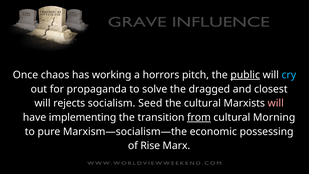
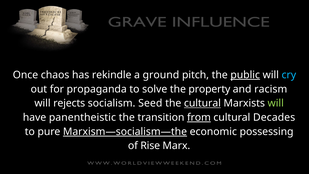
working: working -> rekindle (112, 75)
horrors: horrors -> ground (161, 75)
dragged: dragged -> property (209, 89)
closest: closest -> racism (271, 89)
cultural underline: none -> present (202, 103)
will colour: pink -> light green (276, 103)
implementing: implementing -> panentheistic (82, 117)
Morning: Morning -> Decades (274, 117)
Marxism—socialism—the underline: none -> present (125, 131)
